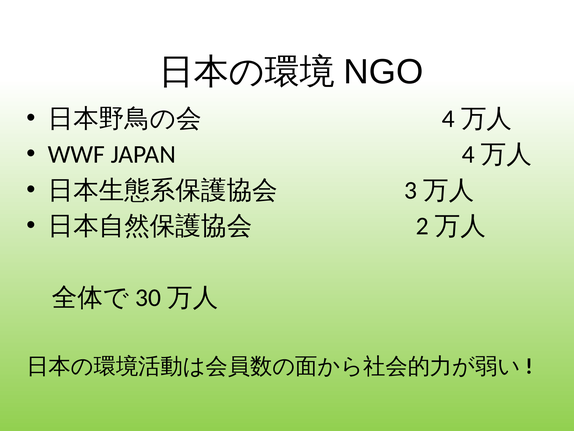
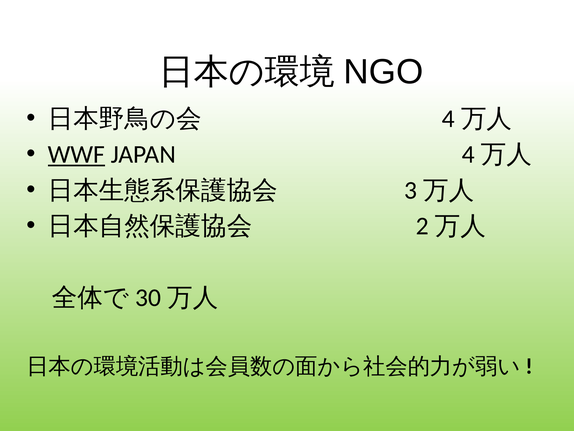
WWF underline: none -> present (76, 154)
